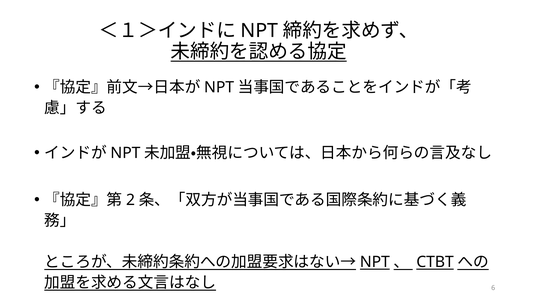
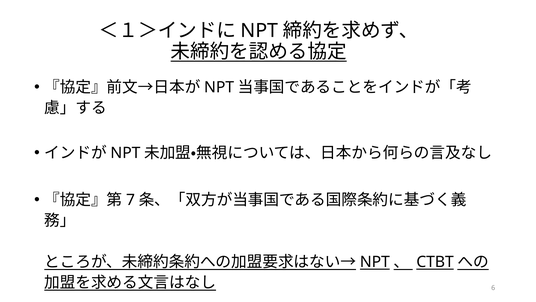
2: 2 -> 7 (130, 200)
